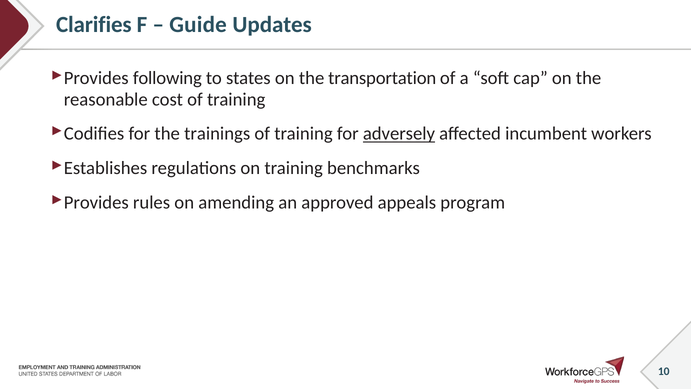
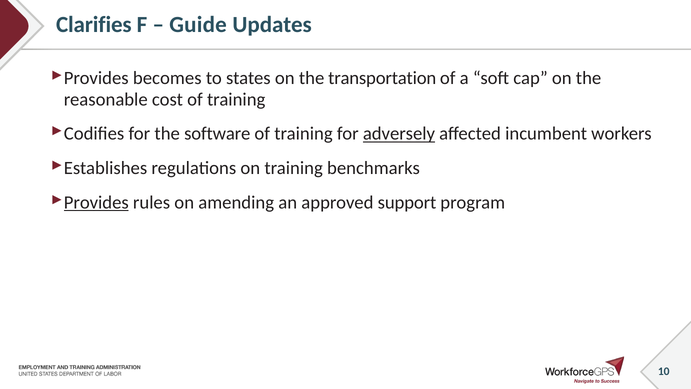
following: following -> becomes (167, 78)
trainings: trainings -> software (217, 134)
Provides underline: none -> present (96, 202)
appeals: appeals -> support (407, 202)
